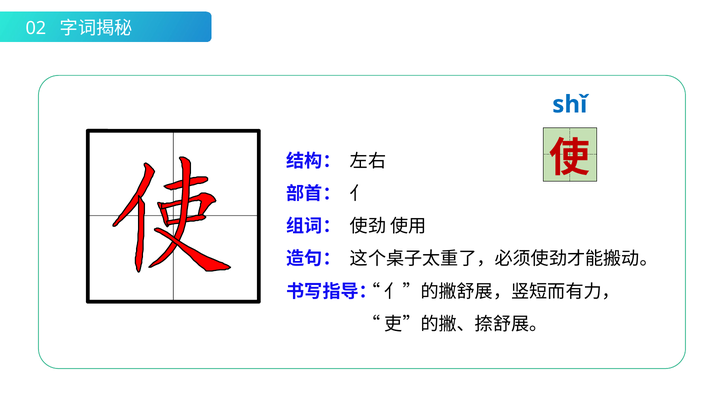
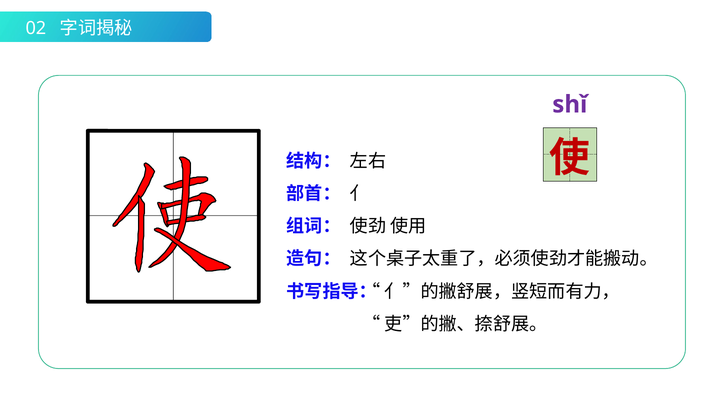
shǐ colour: blue -> purple (570, 105)
